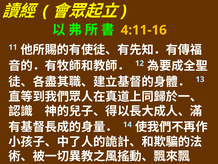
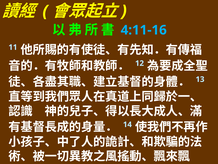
4:11-16 colour: yellow -> light blue (144, 30)
